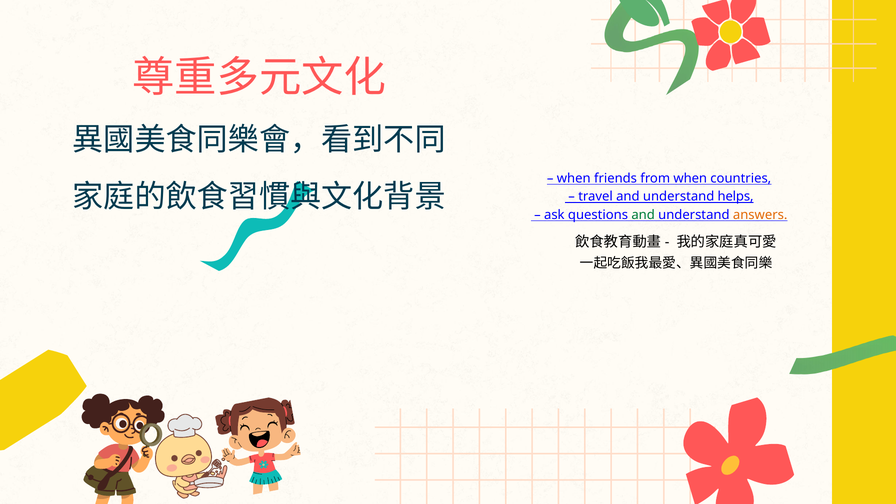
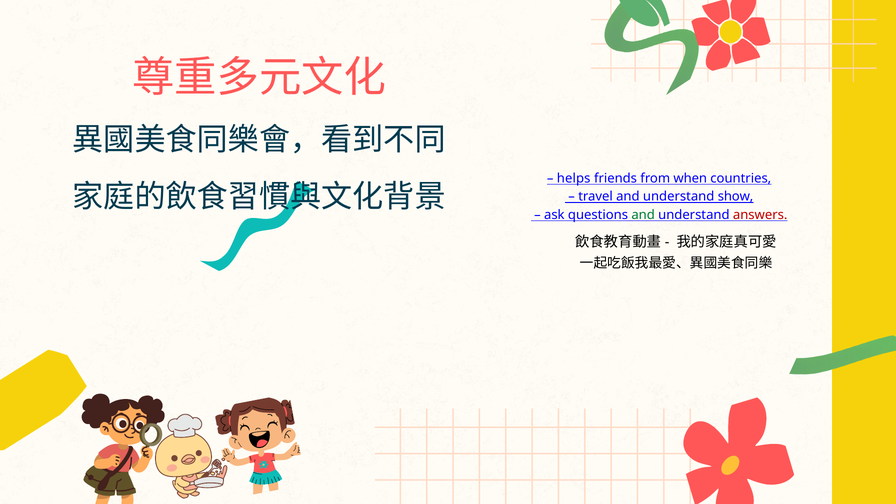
when: when -> helps (574, 178)
helps: helps -> show (736, 197)
answers colour: orange -> red (760, 215)
